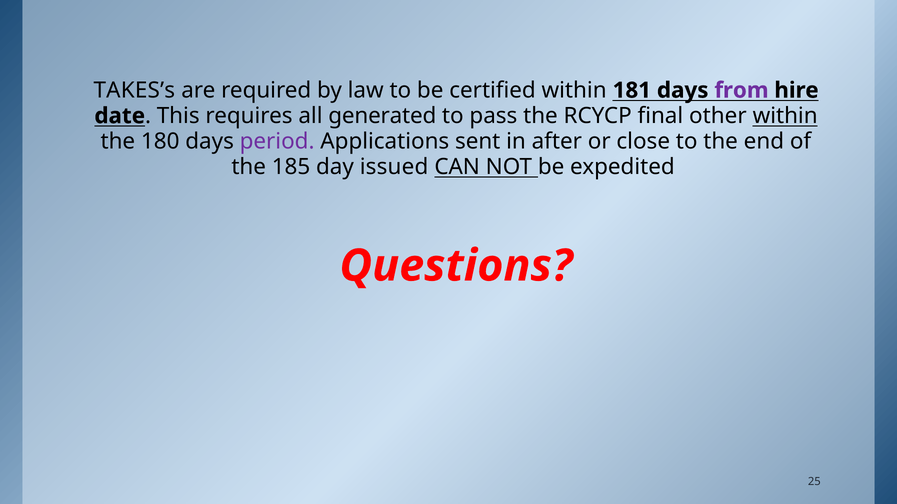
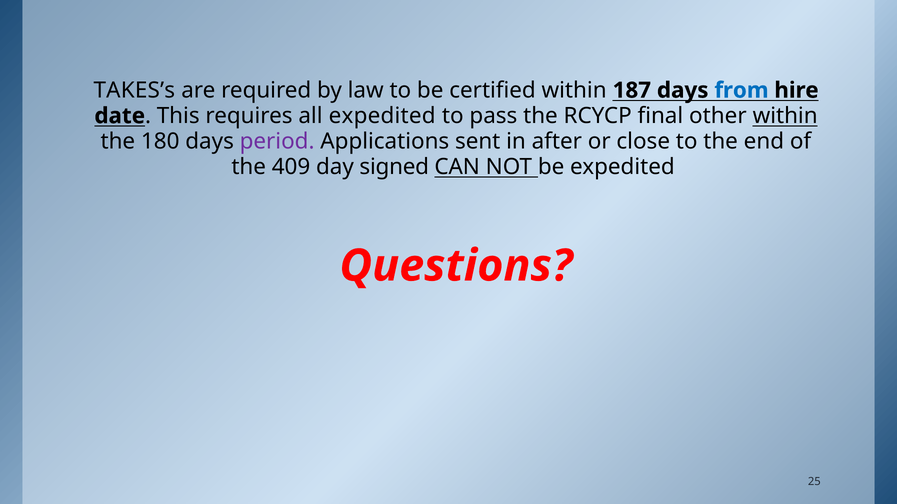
181: 181 -> 187 (632, 90)
from colour: purple -> blue (742, 90)
all generated: generated -> expedited (382, 116)
185: 185 -> 409 (291, 167)
issued: issued -> signed (394, 167)
